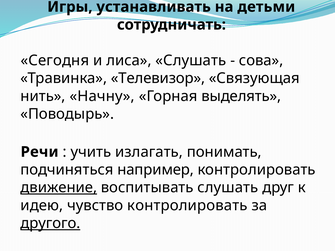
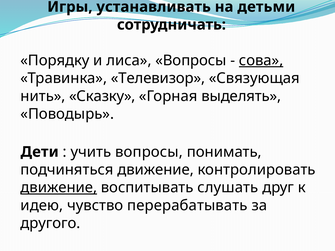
Сегодня: Сегодня -> Порядку (55, 60)
лиса Слушать: Слушать -> Вопросы (191, 60)
сова underline: none -> present (261, 60)
Начну: Начну -> Сказку (102, 96)
Речи: Речи -> Дети (40, 152)
учить излагать: излагать -> вопросы (149, 152)
подчиняться например: например -> движение (156, 170)
чувство контролировать: контролировать -> перерабатывать (187, 206)
другого underline: present -> none (50, 224)
